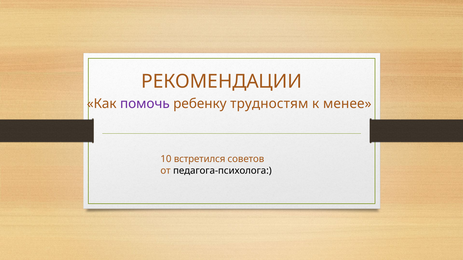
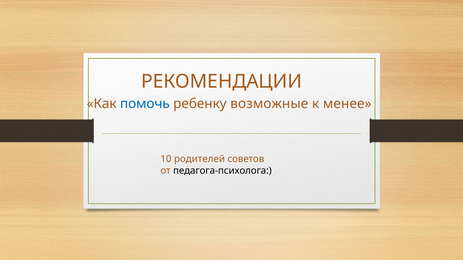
помочь colour: purple -> blue (145, 104)
трудностям: трудностям -> возможные (269, 104)
встретился: встретился -> родителей (199, 159)
